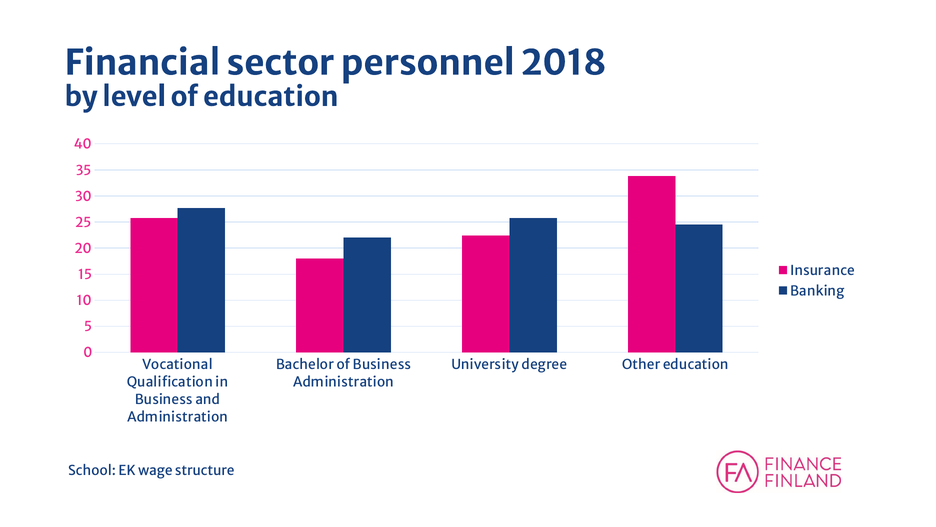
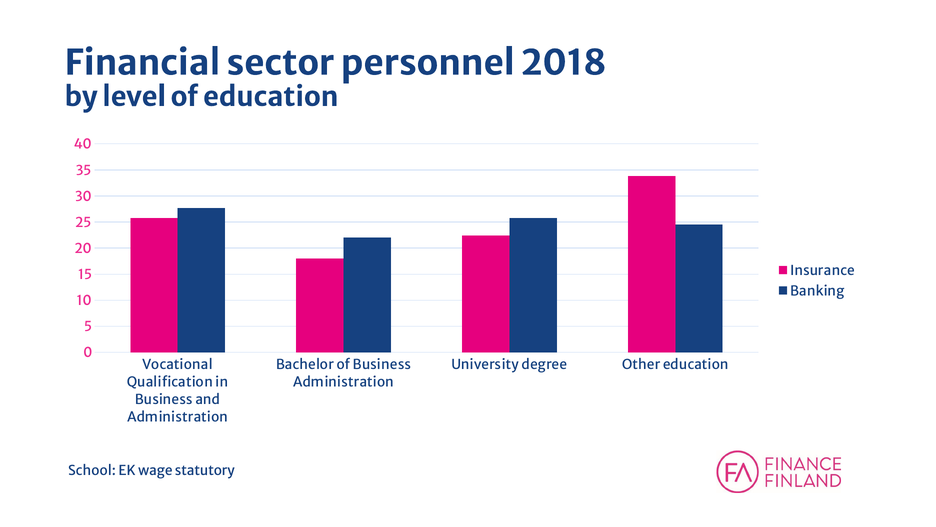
structure: structure -> statutory (205, 470)
